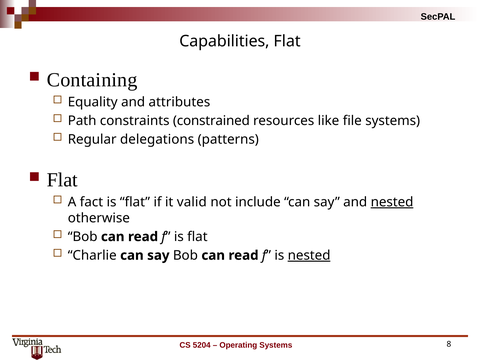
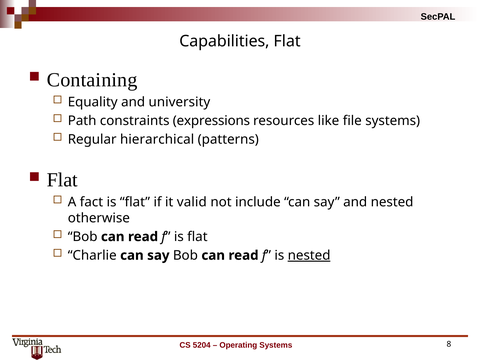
attributes: attributes -> university (179, 102)
constrained: constrained -> expressions (211, 121)
delegations: delegations -> hierarchical (157, 139)
nested underline: present -> none (392, 202)
